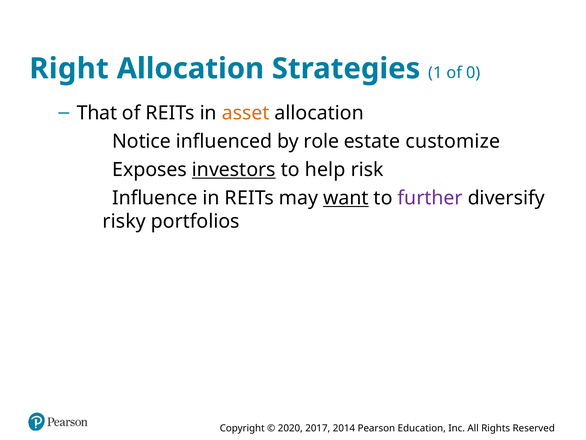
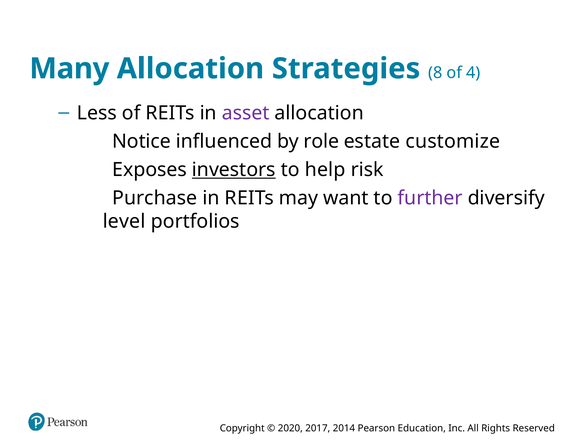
Right: Right -> Many (69, 69)
1: 1 -> 8 (435, 73)
0: 0 -> 4 (473, 73)
That: That -> Less (97, 113)
asset colour: orange -> purple (246, 113)
Influence: Influence -> Purchase (155, 198)
want underline: present -> none (346, 198)
risky: risky -> level (124, 221)
